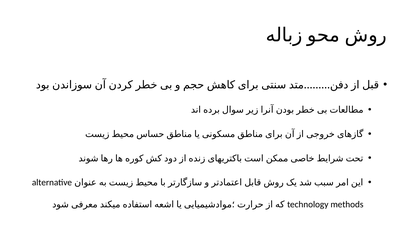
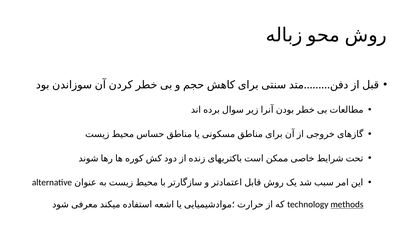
methods underline: none -> present (347, 204)
